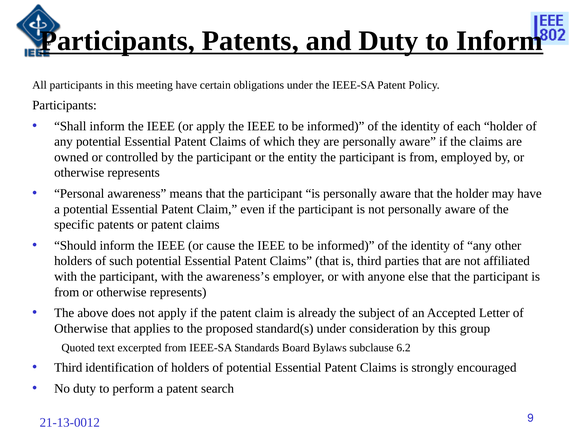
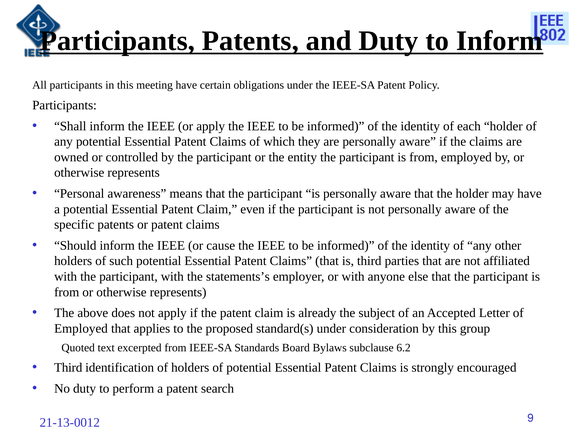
awareness’s: awareness’s -> statements’s (238, 277)
Otherwise: Otherwise -> Employed (81, 329)
